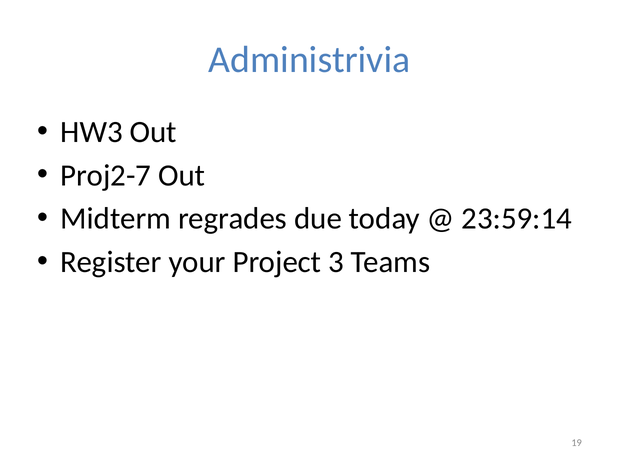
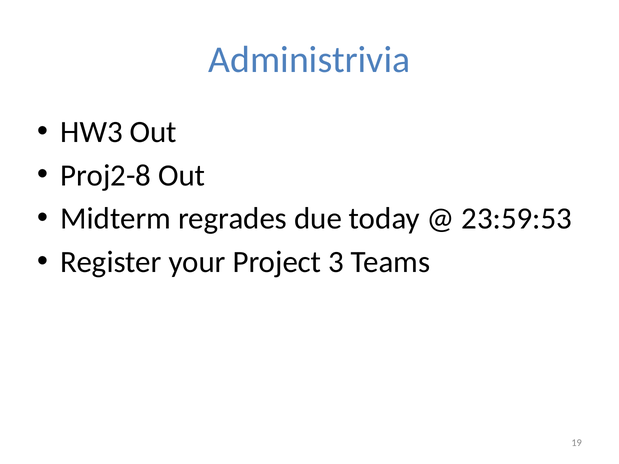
Proj2-7: Proj2-7 -> Proj2-8 (106, 175)
23:59:14: 23:59:14 -> 23:59:53 (517, 219)
